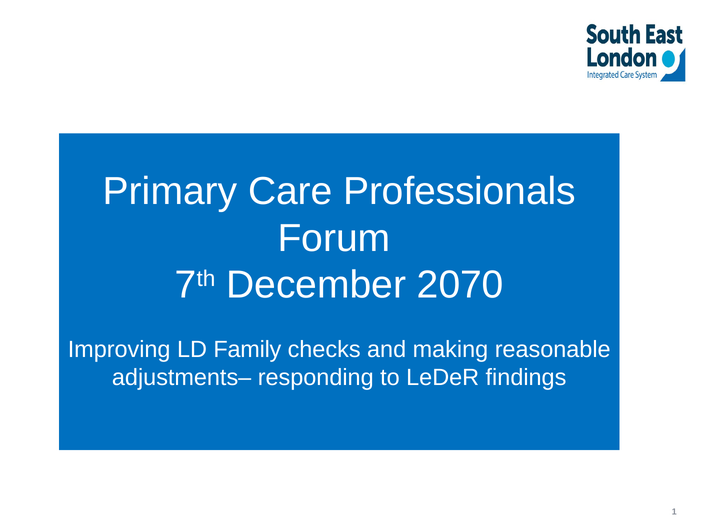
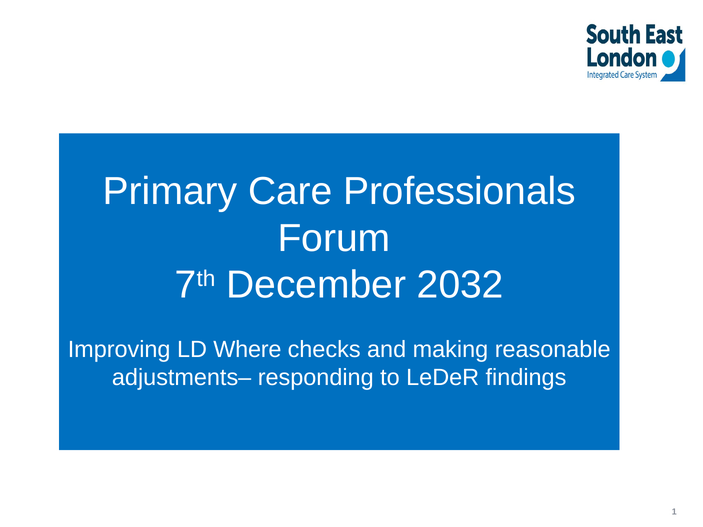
2070: 2070 -> 2032 (460, 285)
Family: Family -> Where (247, 350)
